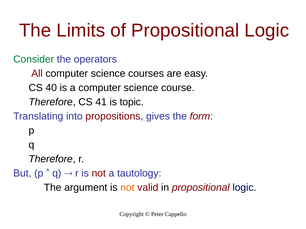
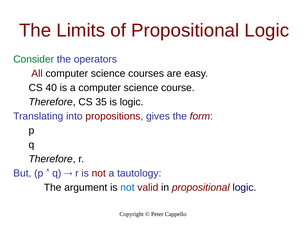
41: 41 -> 35 (101, 102)
is topic: topic -> logic (132, 102)
not colour: orange -> blue (127, 188)
